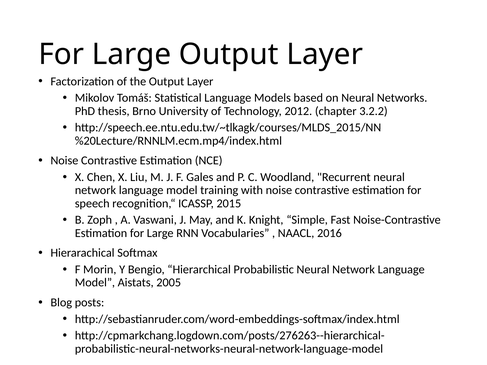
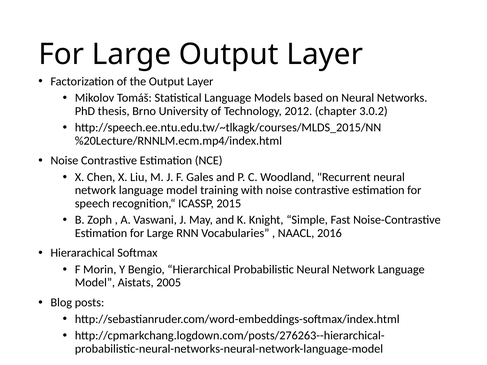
3.2.2: 3.2.2 -> 3.0.2 (373, 111)
